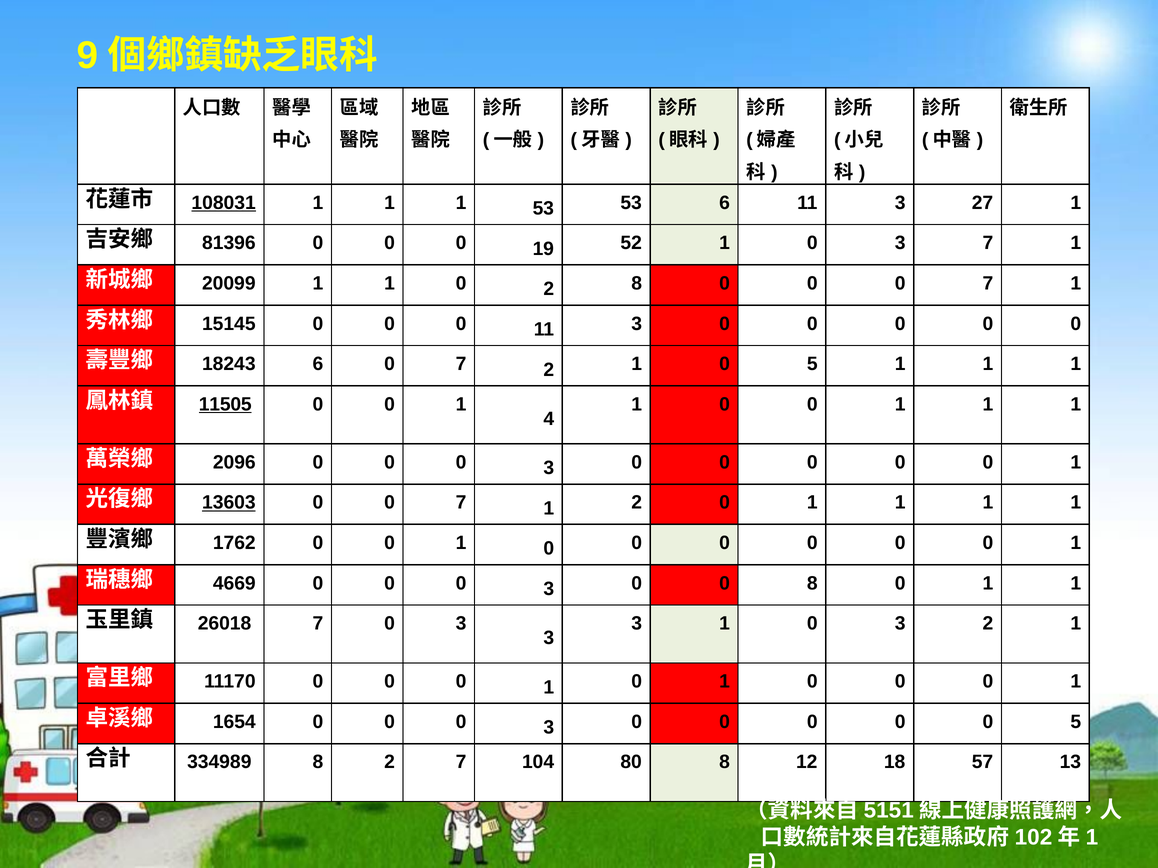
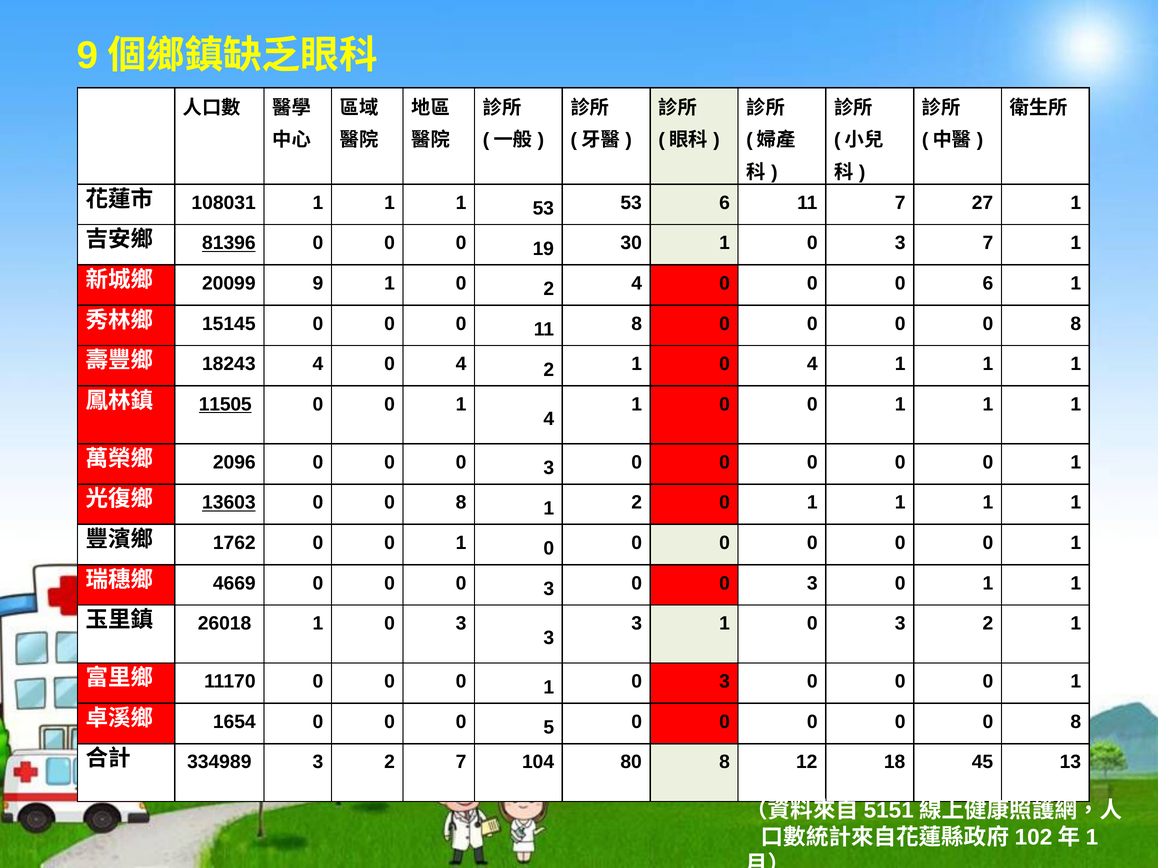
108031 underline: present -> none (224, 203)
6 11 3: 3 -> 7 (900, 203)
81396 underline: none -> present (229, 243)
52: 52 -> 30 (631, 243)
20099 1: 1 -> 9 (318, 284)
2 8: 8 -> 4 (637, 284)
0 0 0 7: 7 -> 6 (988, 284)
0 11 3: 3 -> 8 (637, 324)
0: 0 -> 8 (1076, 324)
18243 6: 6 -> 4 (318, 364)
7: 7 -> 4 (461, 364)
1 0 5: 5 -> 4 (812, 364)
7: 7 -> 8 (461, 503)
3 0 0 8: 8 -> 3 (812, 584)
26018 7: 7 -> 1 (318, 624)
0 1 0 1: 1 -> 3 (725, 682)
3: 3 -> 5 (549, 728)
5: 5 -> 8 (1076, 722)
334989 8: 8 -> 3 (318, 763)
57: 57 -> 45 (983, 763)
